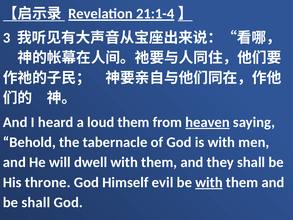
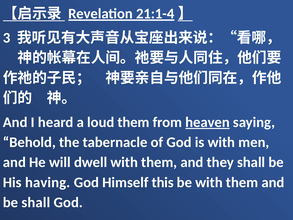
throne: throne -> having (48, 182)
evil: evil -> this (163, 182)
with underline: present -> none (209, 182)
